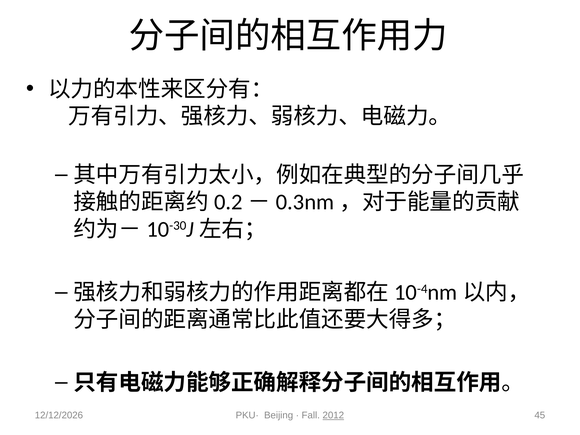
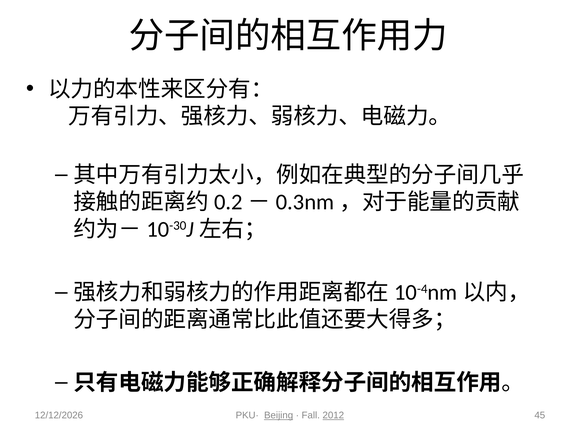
Beijing underline: none -> present (279, 415)
